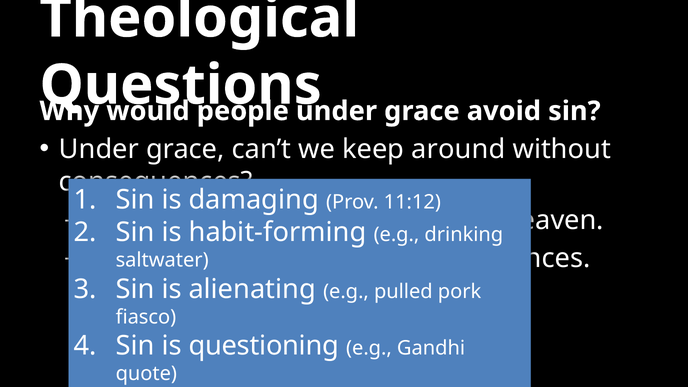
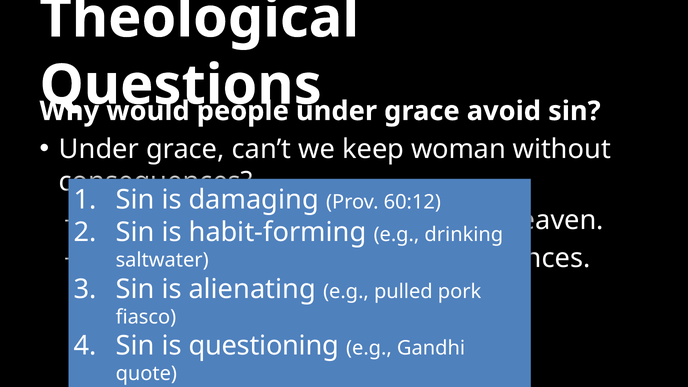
around: around -> woman (459, 149)
11:12: 11:12 -> 60:12 (412, 202)
